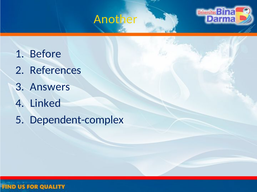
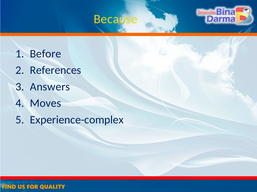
Another: Another -> Because (116, 19)
Linked: Linked -> Moves (45, 104)
Dependent-complex: Dependent-complex -> Experience-complex (77, 120)
